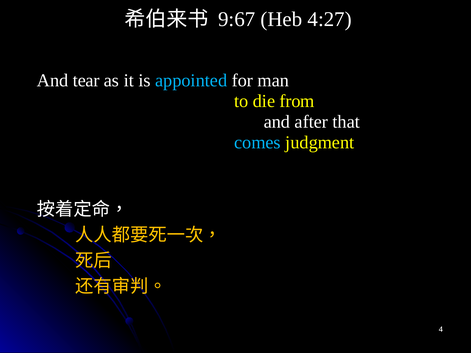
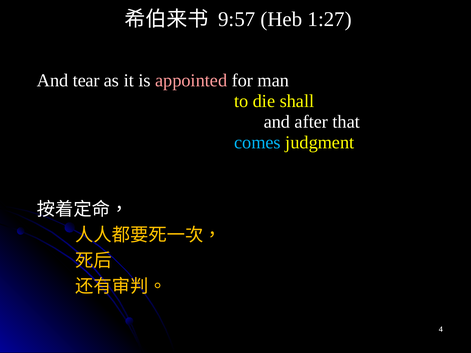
9:67: 9:67 -> 9:57 (237, 19)
4:27: 4:27 -> 1:27 (330, 19)
appointed colour: light blue -> pink (191, 81)
from: from -> shall (297, 101)
